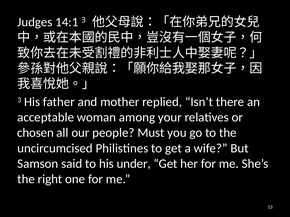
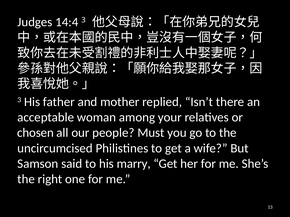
14:1: 14:1 -> 14:4 (67, 22)
under: under -> marry (134, 164)
